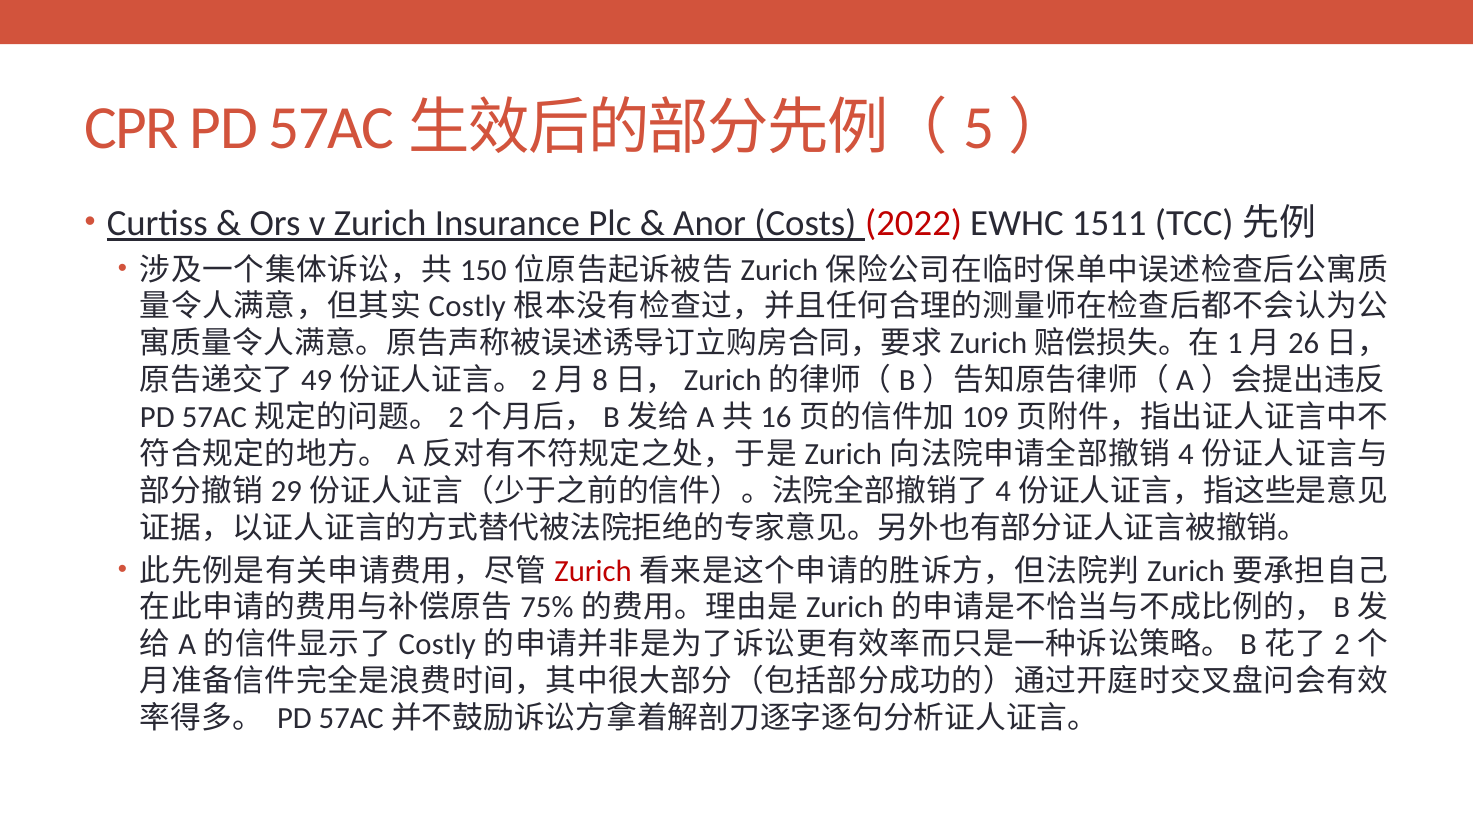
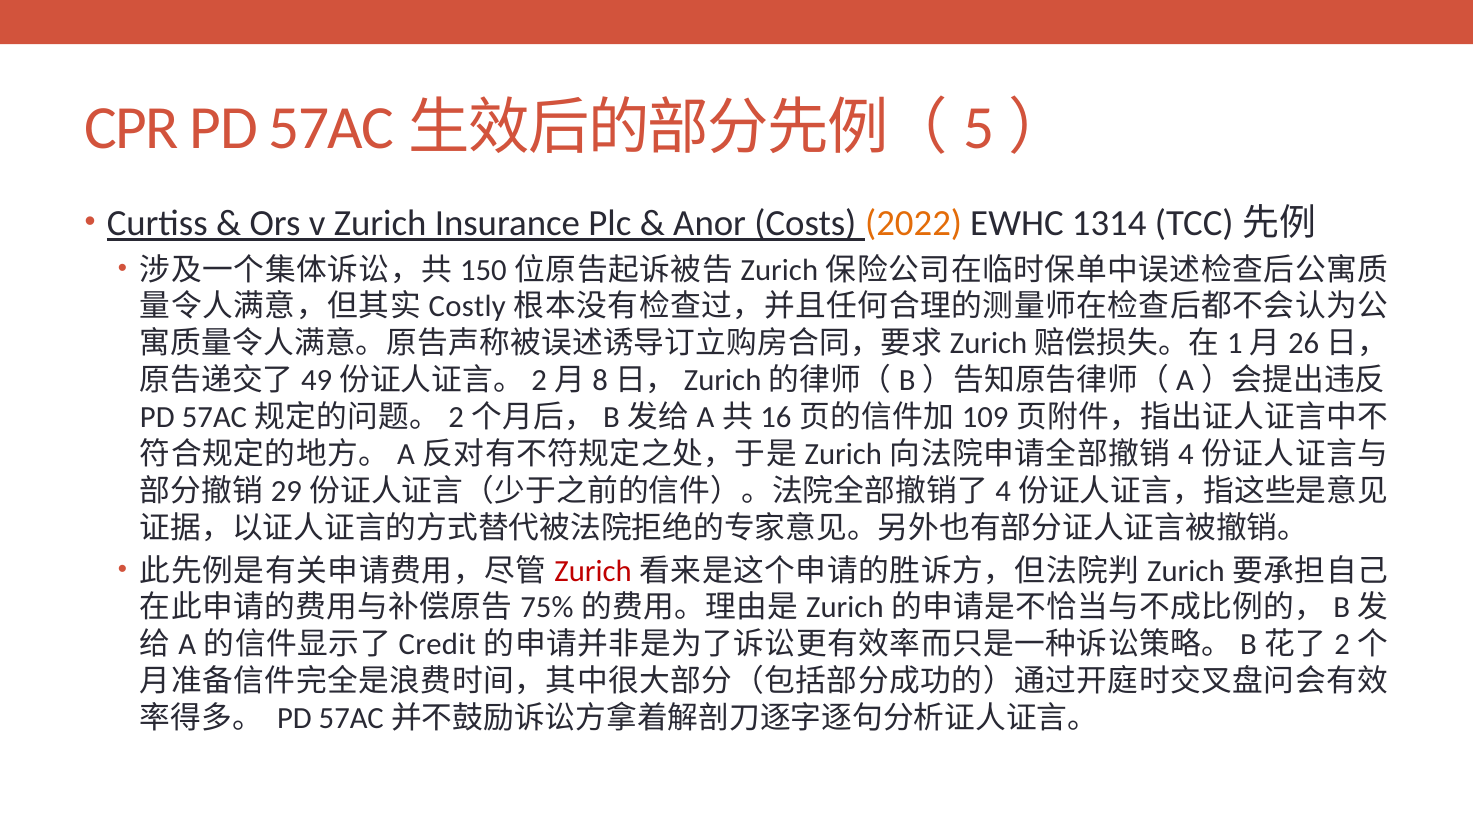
2022 colour: red -> orange (914, 224)
1511: 1511 -> 1314 (1109, 224)
Costly: Costly -> Credit (437, 644)
